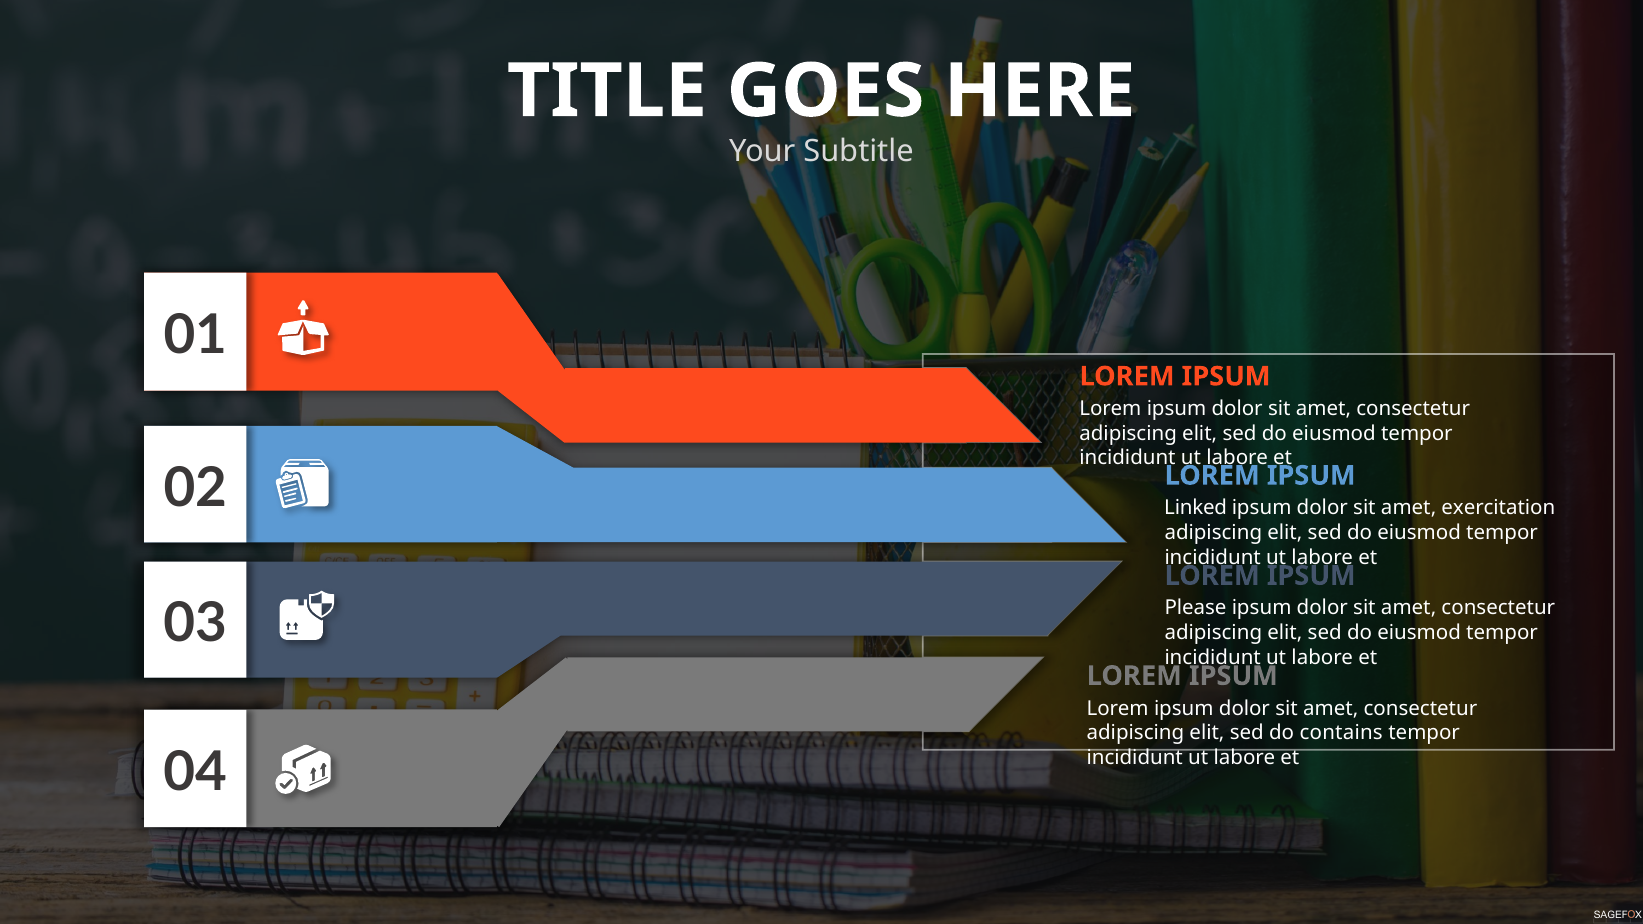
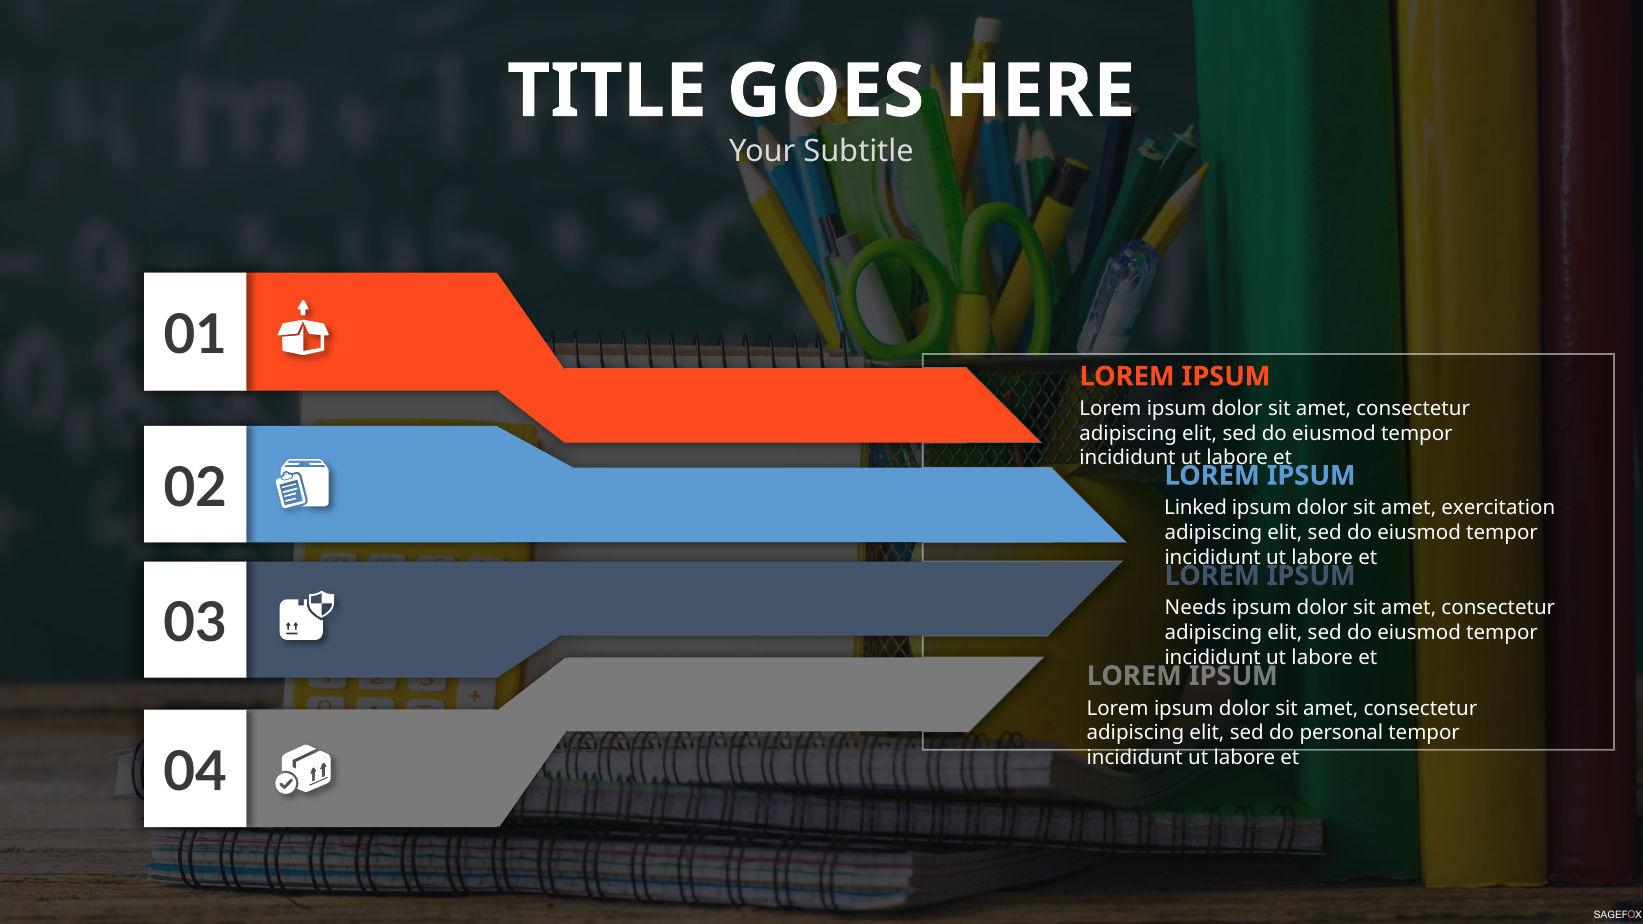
Please: Please -> Needs (1195, 608)
contains: contains -> personal (1341, 733)
